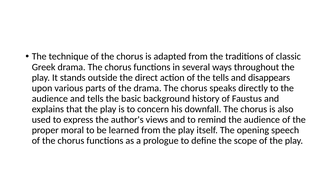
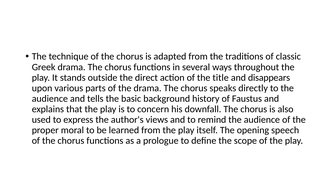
the tells: tells -> title (221, 78)
